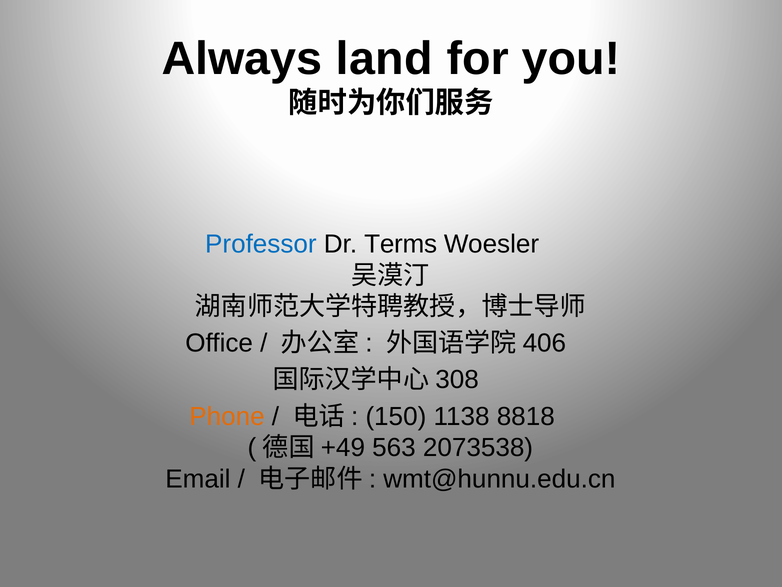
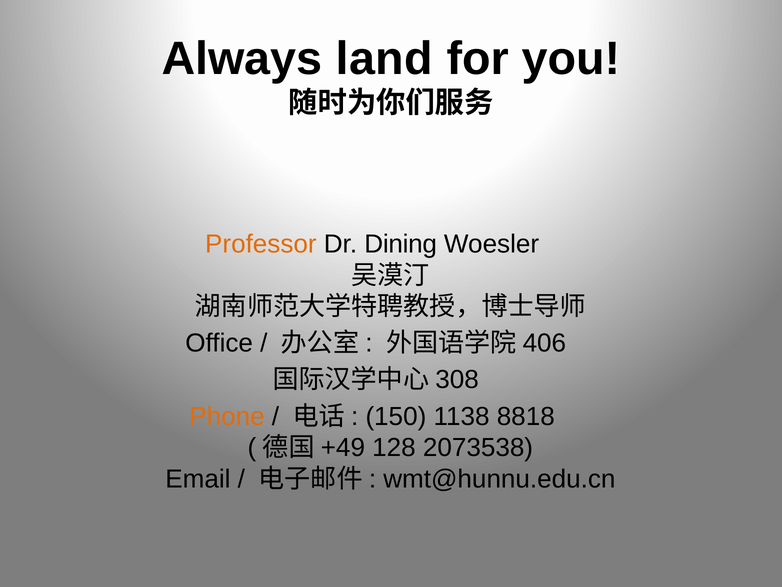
Professor colour: blue -> orange (261, 244)
Terms: Terms -> Dining (401, 244)
563: 563 -> 128 (394, 447)
